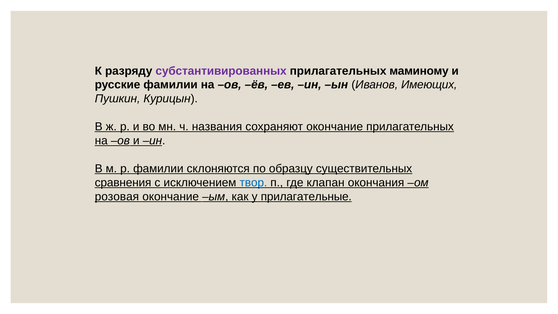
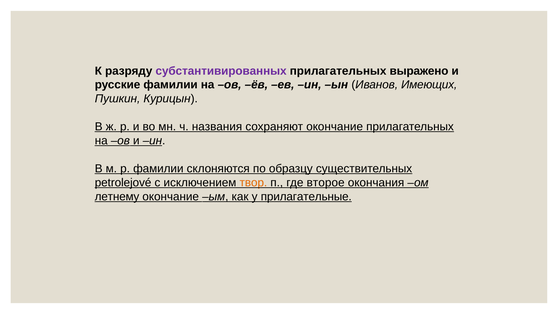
маминому: маминому -> выражено (419, 71)
сравнения: сравнения -> petrolejové (123, 182)
твор colour: blue -> orange (253, 182)
клапан: клапан -> второе (326, 182)
розовая: розовая -> летнему (117, 196)
